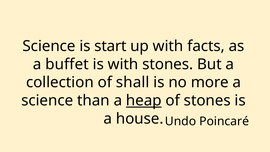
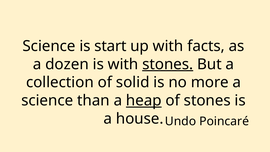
buffet: buffet -> dozen (67, 64)
stones underline: none -> present (168, 64)
shall: shall -> solid (133, 82)
